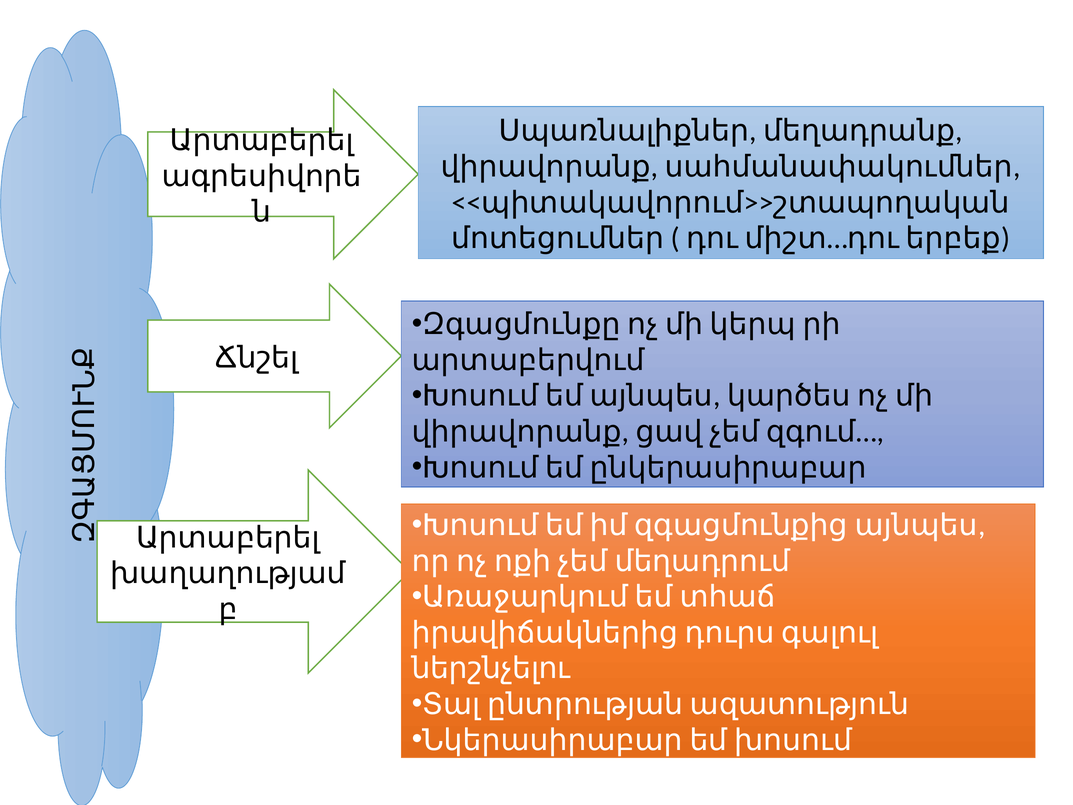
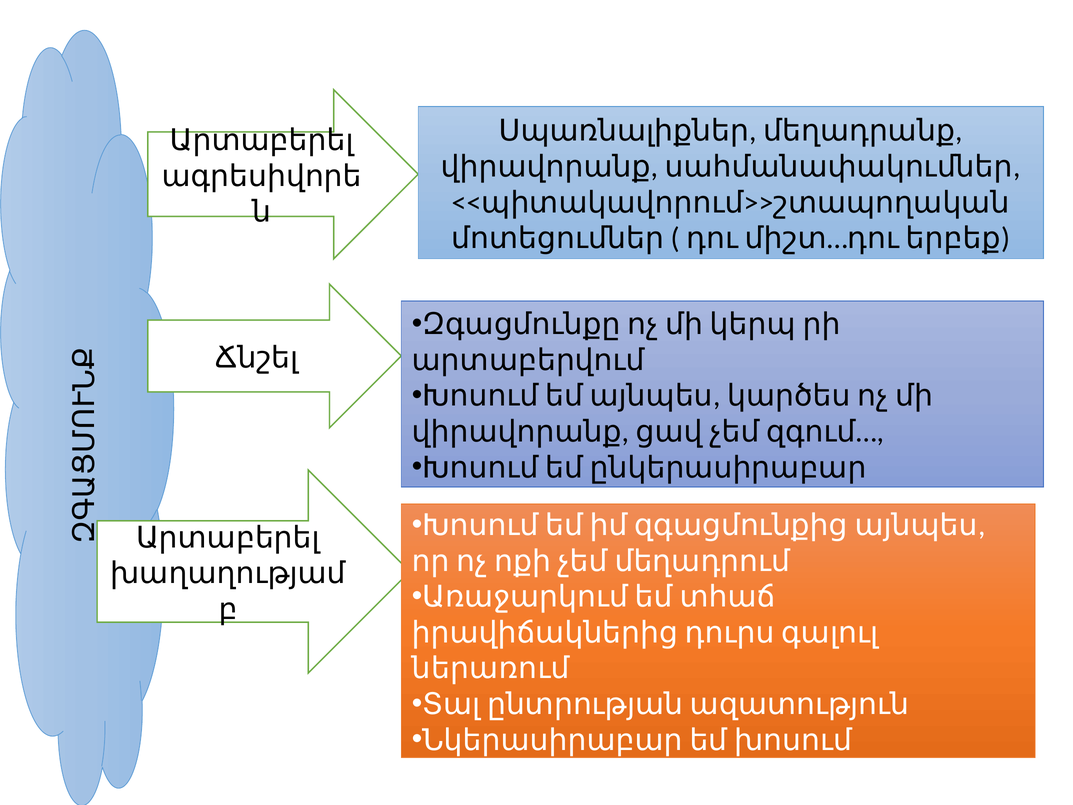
ներշնչելու: ներշնչելու -> ներառում (491, 668)
